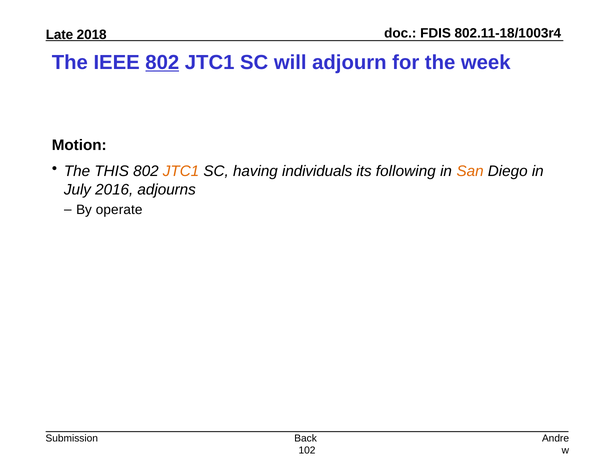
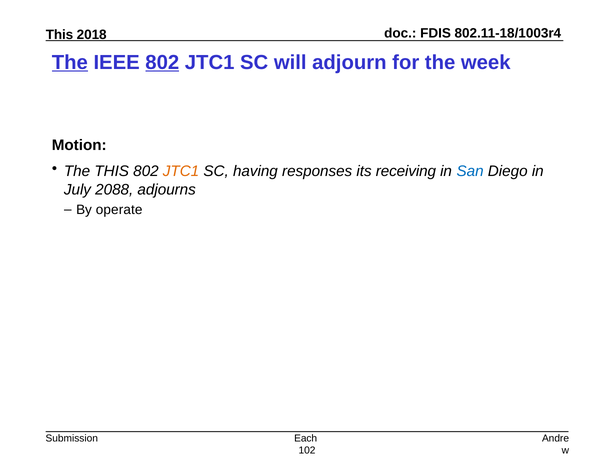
Late: Late -> This (60, 35)
The underline: none -> present (70, 62)
individuals: individuals -> responses (317, 171)
following: following -> receiving (406, 171)
San colour: orange -> blue (470, 171)
2016: 2016 -> 2088 (114, 189)
Back: Back -> Each (306, 438)
